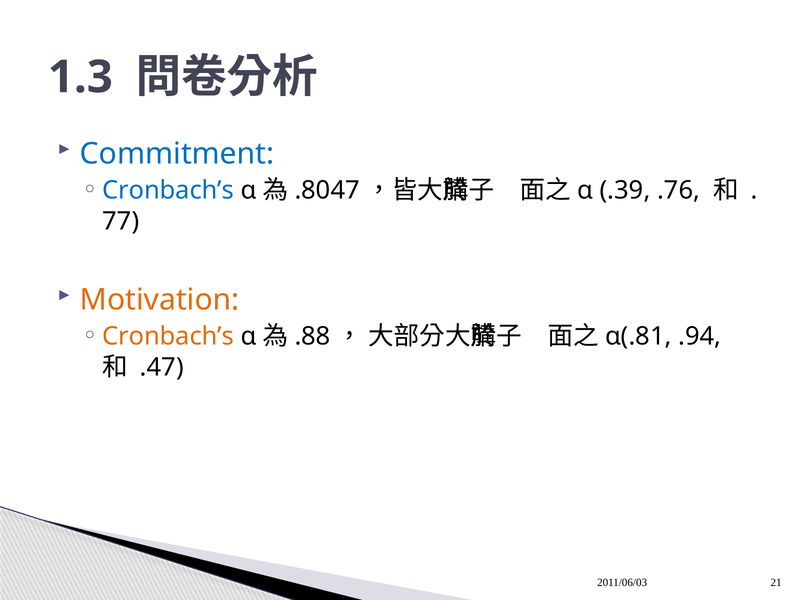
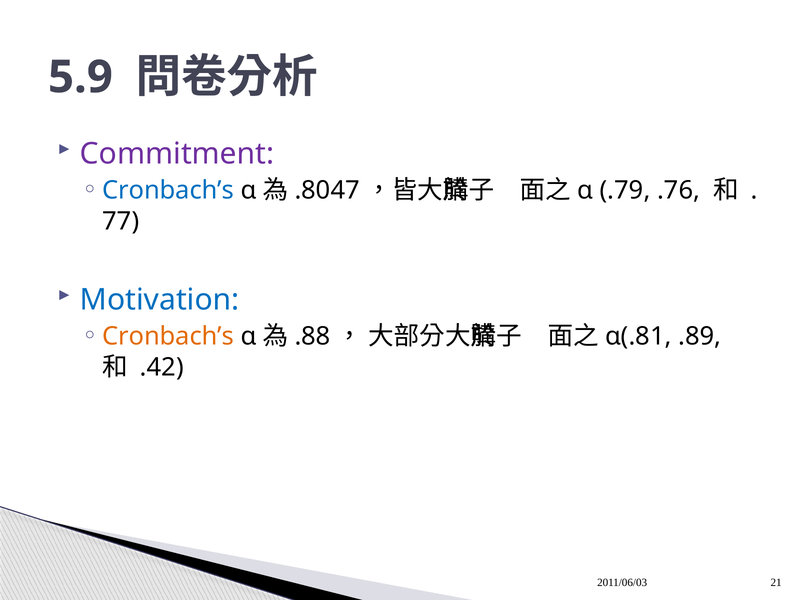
1.3: 1.3 -> 5.9 (80, 77)
Commitment colour: blue -> purple (177, 154)
.39: .39 -> .79 (625, 191)
Motivation colour: orange -> blue (160, 300)
.94: .94 -> .89 (700, 337)
.47: .47 -> .42 (162, 368)
